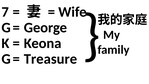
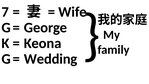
Treasure: Treasure -> Wedding (51, 59)
